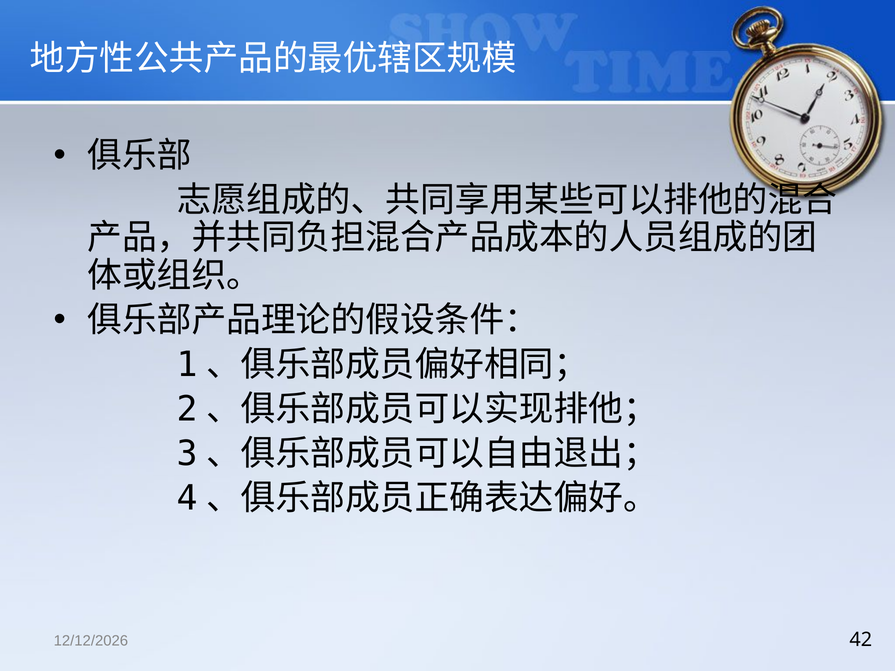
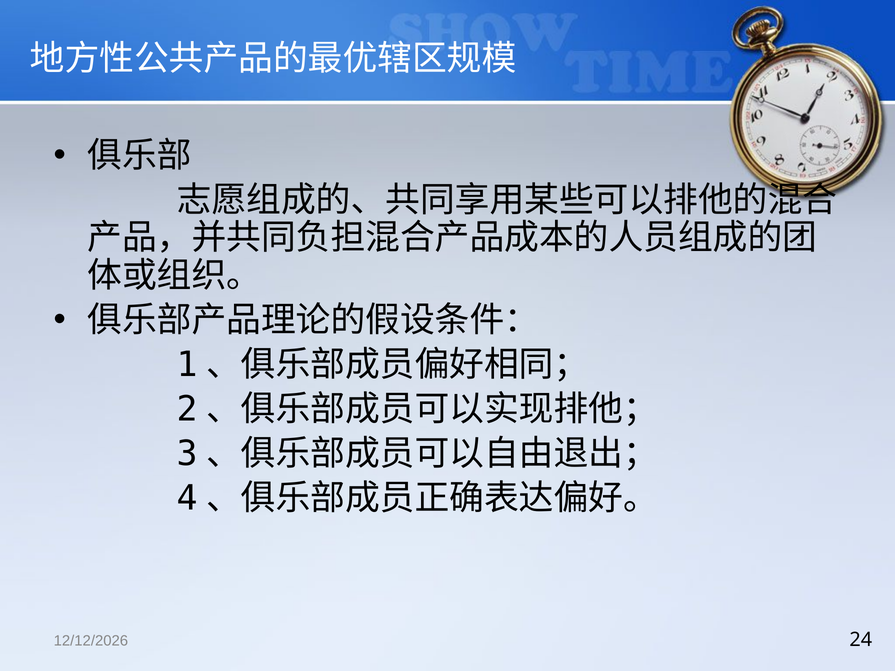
42: 42 -> 24 (861, 640)
